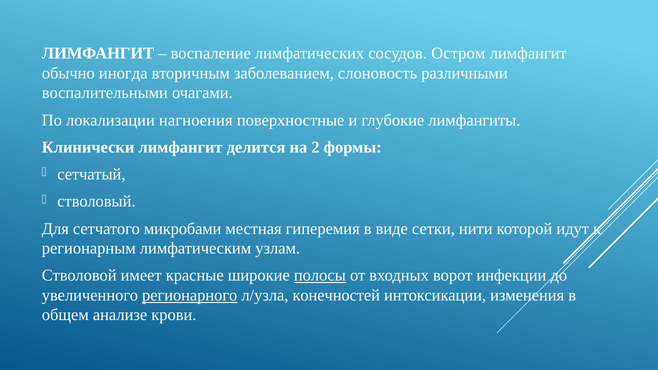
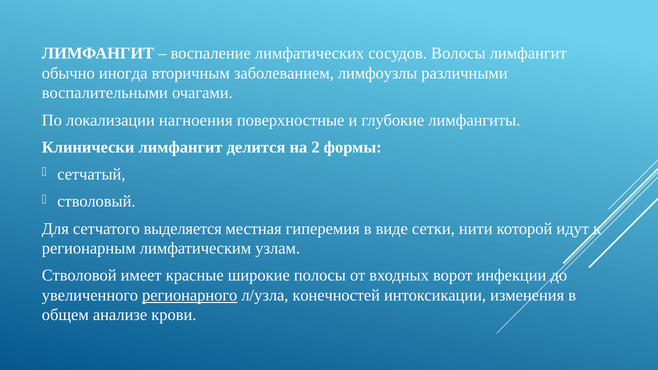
Остром: Остром -> Волосы (458, 54)
слоновость: слоновость -> лимфоузлы (378, 73)
микробами: микробами -> выделяется (183, 229)
полосы underline: present -> none (320, 276)
